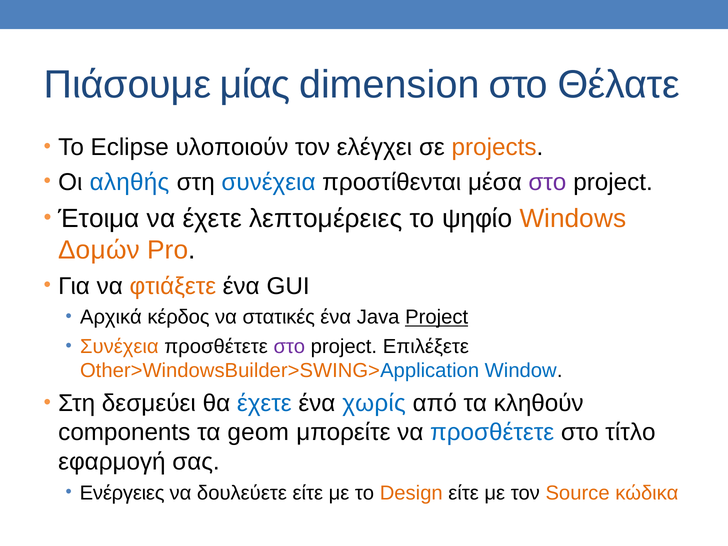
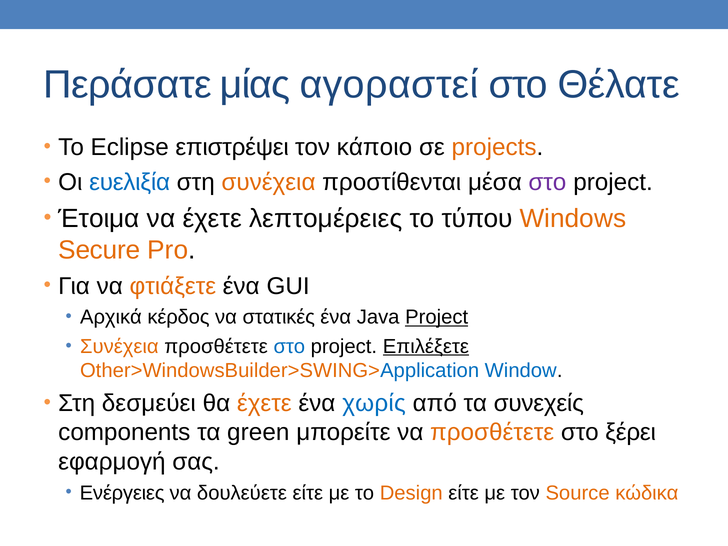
Πιάσουμε: Πιάσουμε -> Περάσατε (128, 85)
dimension: dimension -> αγοραστεί (389, 85)
υλοποιούν: υλοποιούν -> επιστρέψει (232, 147)
ελέγχει: ελέγχει -> κάποιο (374, 147)
αληθής: αληθής -> ευελιξία (130, 182)
συνέχεια colour: blue -> orange (268, 182)
ψηφίο: ψηφίο -> τύπου (477, 219)
Δομών: Δομών -> Secure (99, 250)
στο colour: purple -> blue (289, 346)
Επιλέξετε underline: none -> present (426, 346)
έχετε colour: blue -> orange (264, 403)
κληθούν: κληθούν -> συνεχείς (539, 403)
geom: geom -> green (258, 432)
προσθέτετε colour: blue -> orange (492, 432)
τίτλο: τίτλο -> ξέρει (631, 432)
